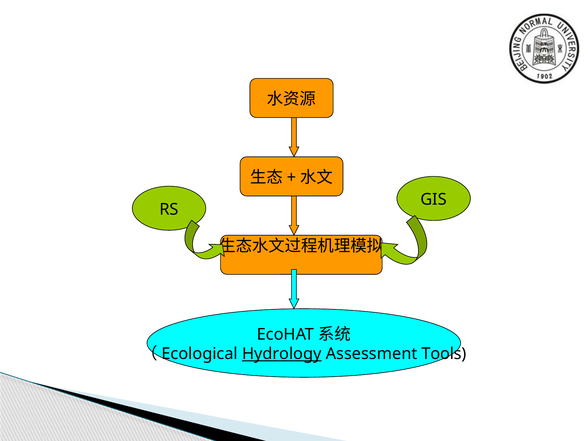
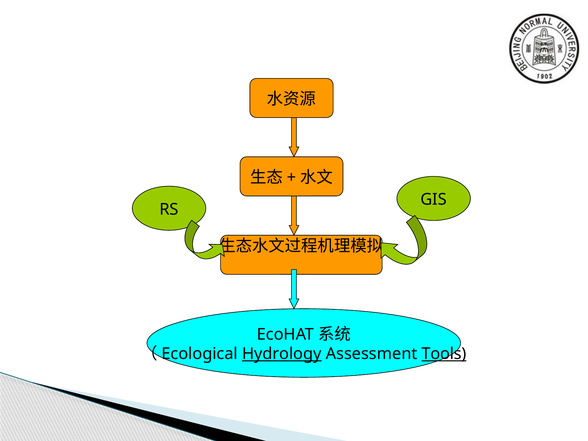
Tools underline: none -> present (444, 354)
